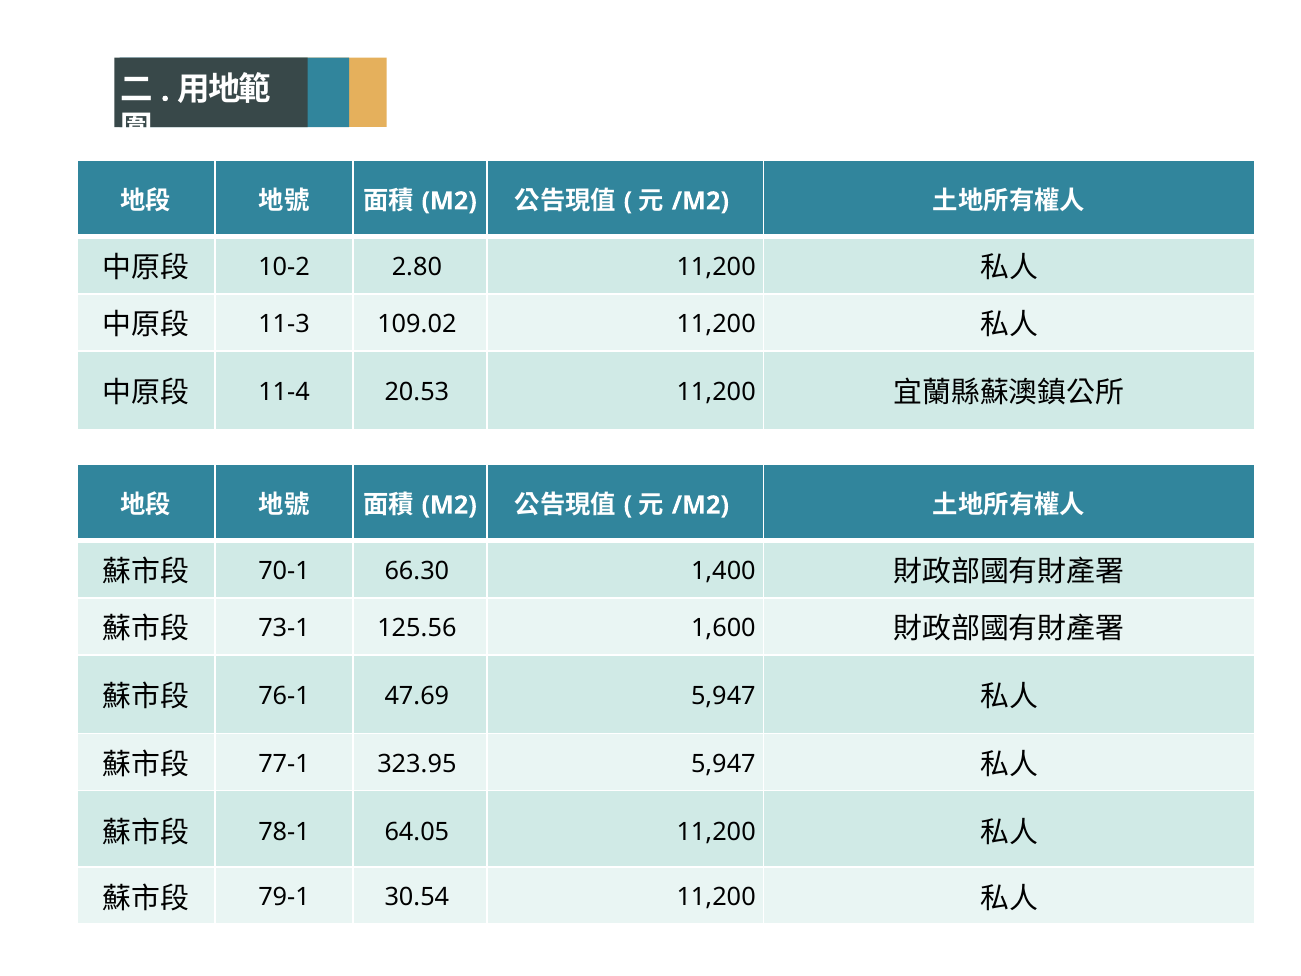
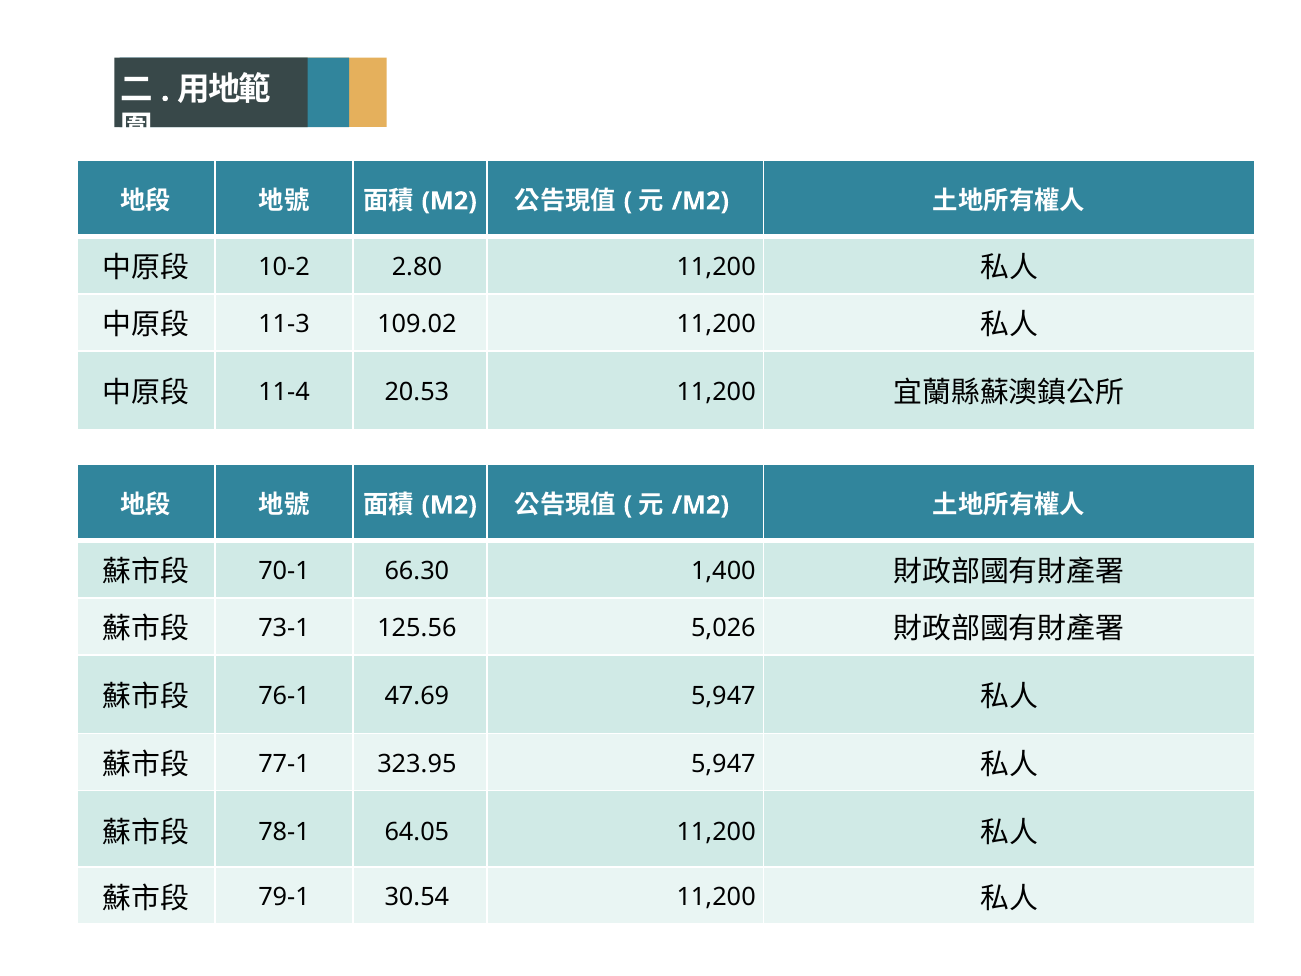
1,600: 1,600 -> 5,026 (723, 628)
